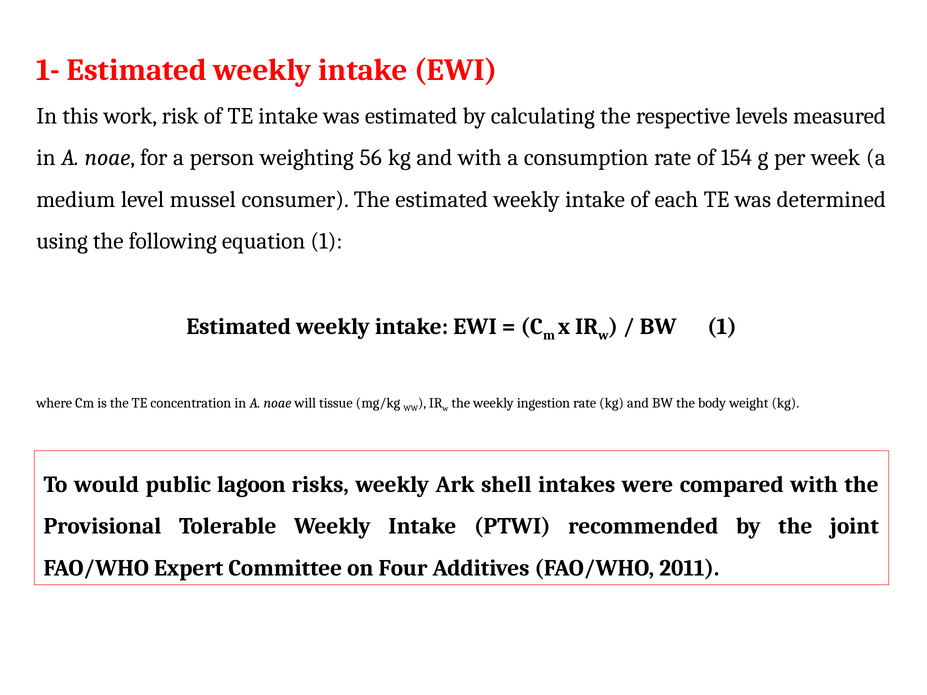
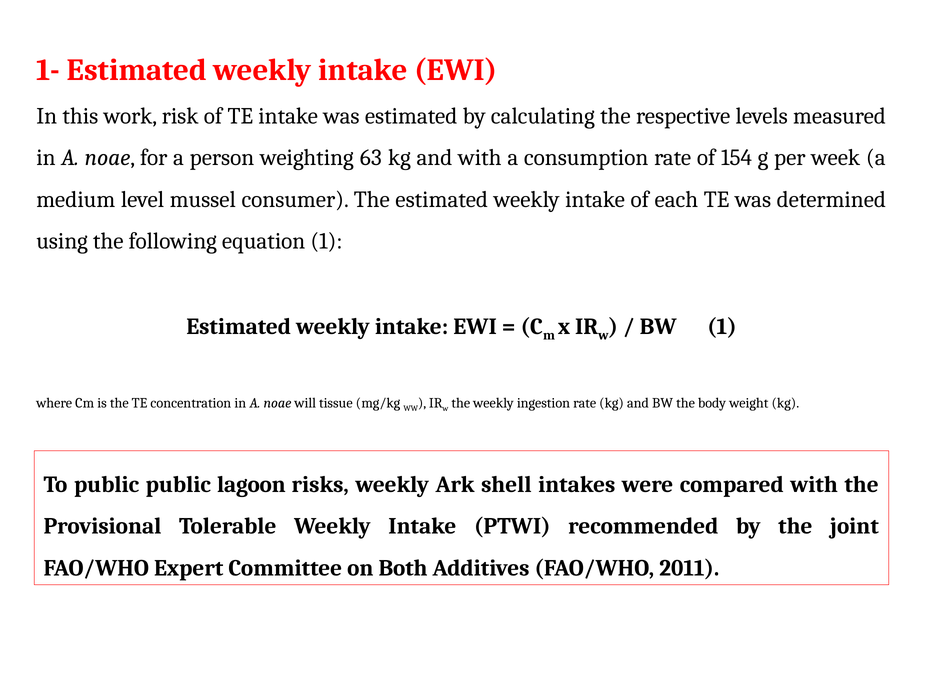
56: 56 -> 63 (371, 158)
To would: would -> public (107, 485)
Four: Four -> Both (403, 568)
